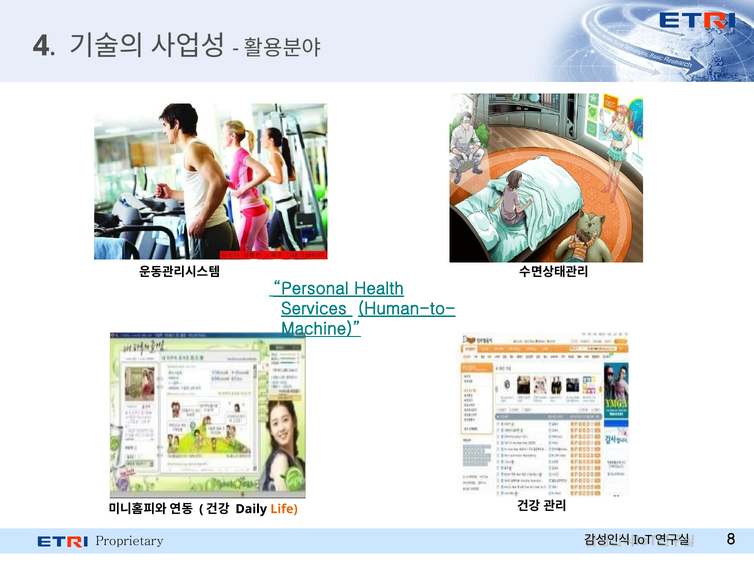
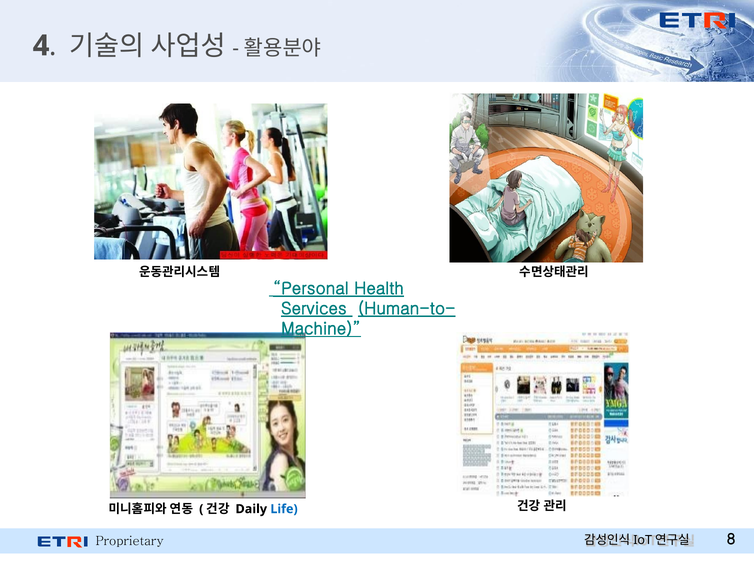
Life colour: orange -> blue (284, 509)
